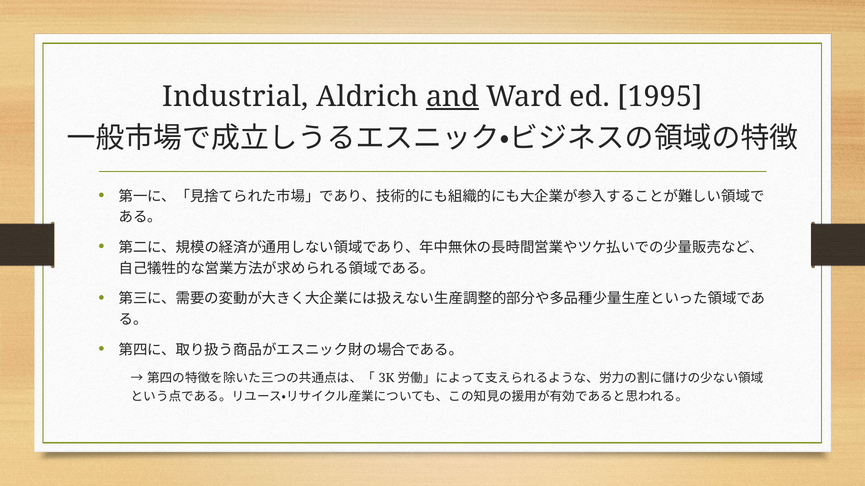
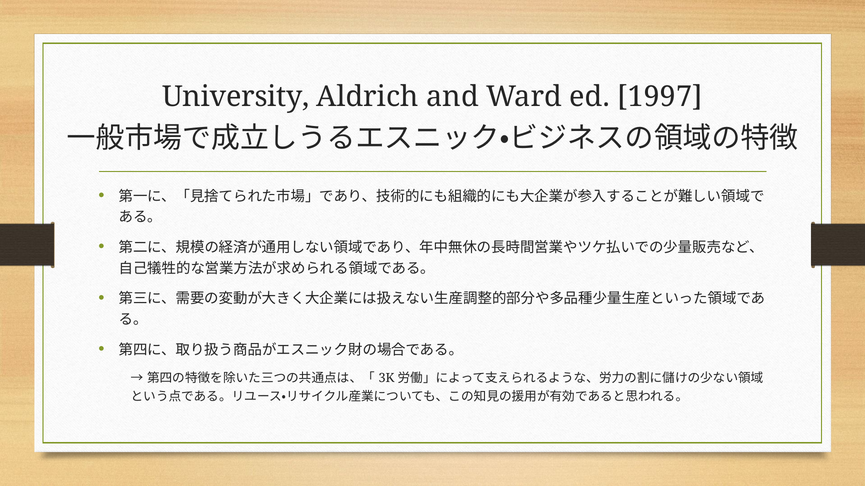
Industrial: Industrial -> University (236, 97)
and underline: present -> none (452, 97)
1995: 1995 -> 1997 (660, 97)
